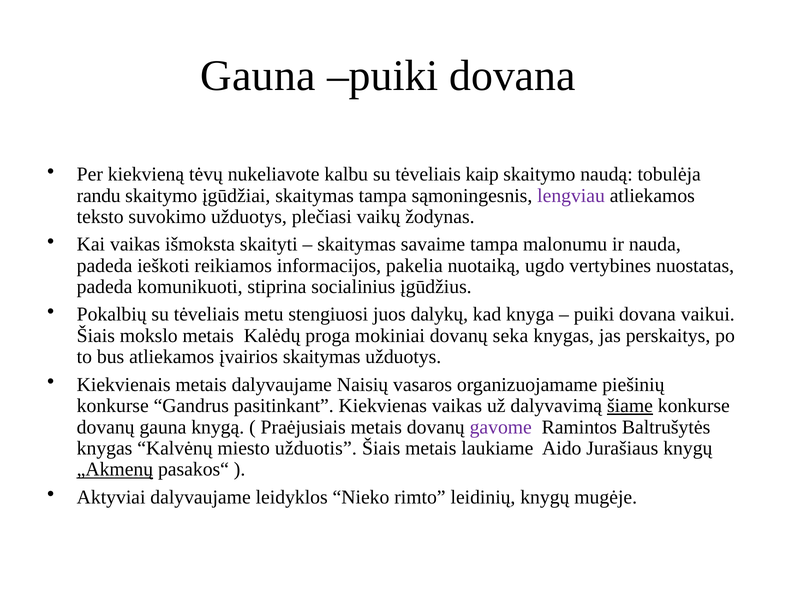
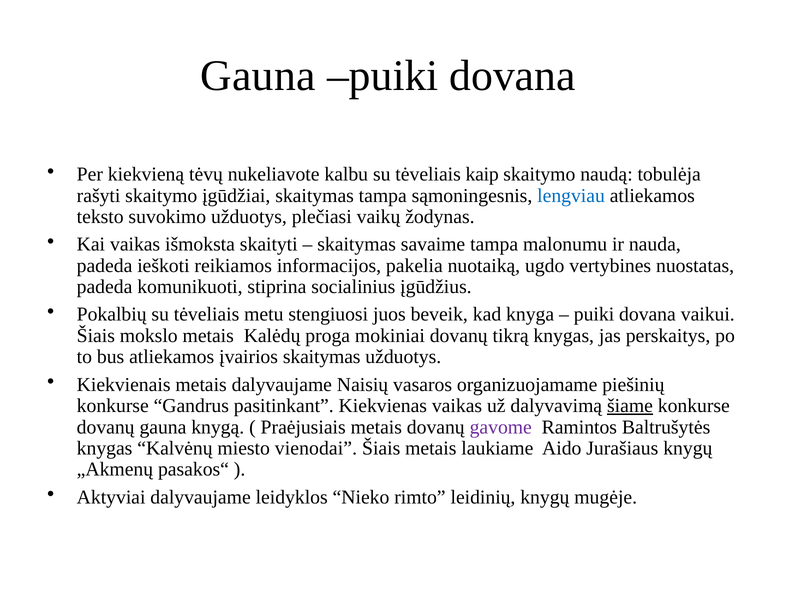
randu: randu -> rašyti (99, 196)
lengviau colour: purple -> blue (571, 196)
dalykų: dalykų -> beveik (439, 315)
seka: seka -> tikrą (511, 336)
užduotis: užduotis -> vienodai (316, 448)
„Akmenų underline: present -> none (115, 470)
